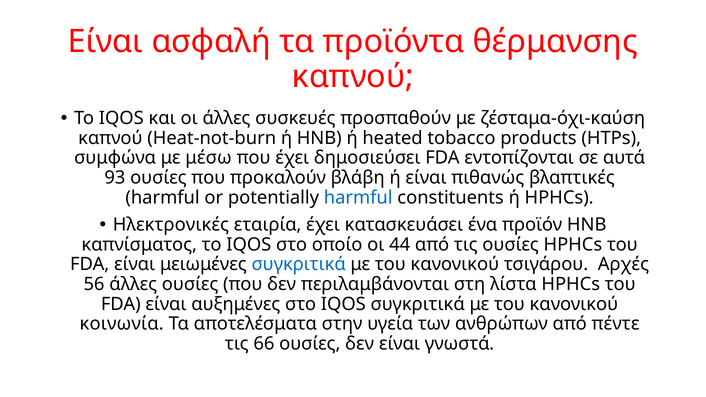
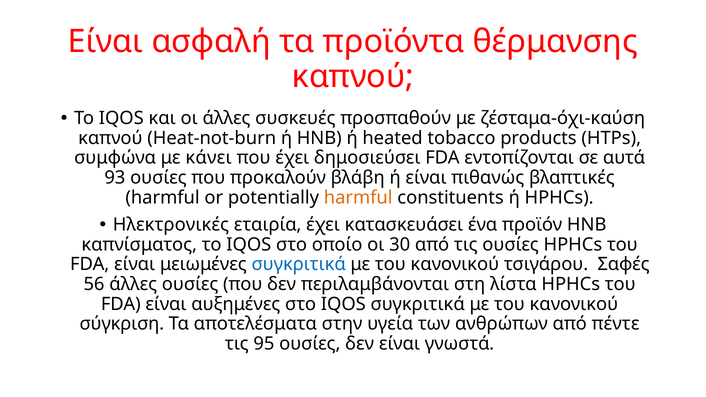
μέσω: μέσω -> κάνει (208, 158)
harmful colour: blue -> orange (358, 198)
44: 44 -> 30 (400, 245)
Αρχές: Αρχές -> Σαφές (624, 264)
κοινωνία: κοινωνία -> σύγκριση (122, 324)
66: 66 -> 95 (264, 344)
